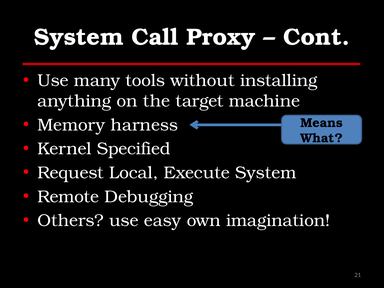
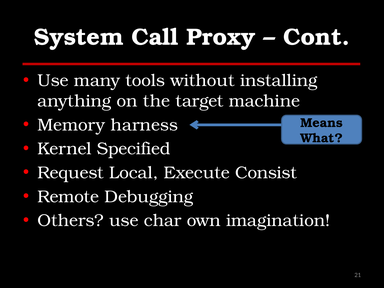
Execute System: System -> Consist (266, 173)
easy: easy -> char (163, 221)
